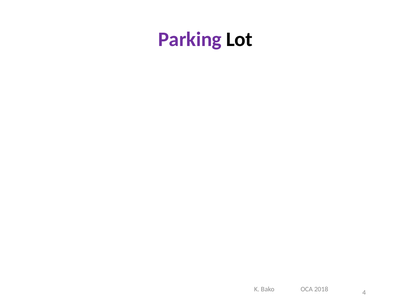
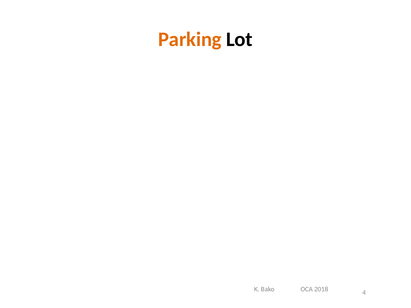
Parking colour: purple -> orange (190, 39)
